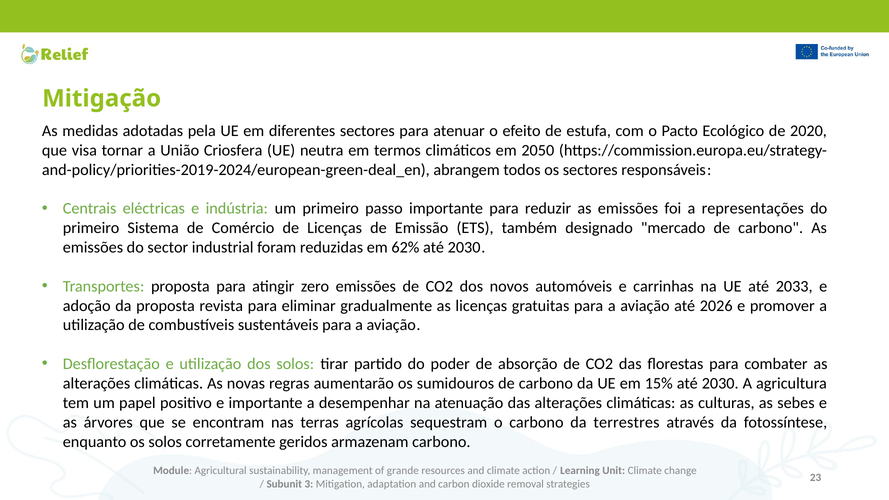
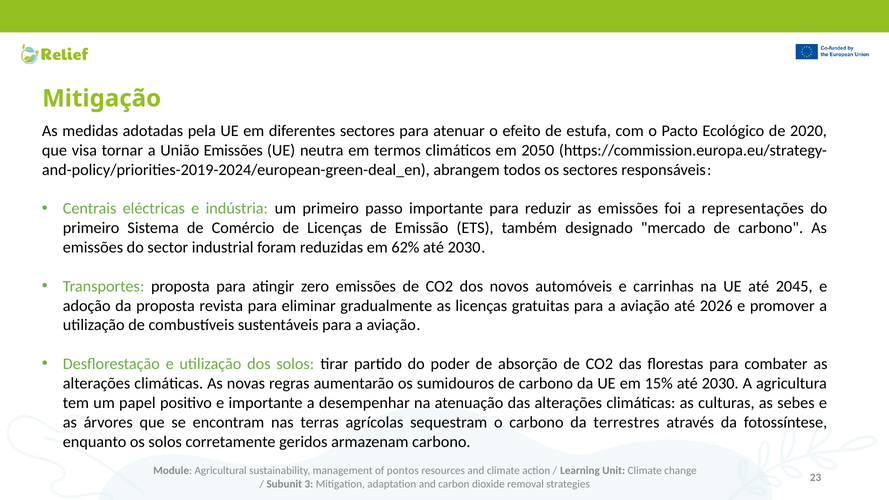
União Criosfera: Criosfera -> Emissões (233, 150)
2033: 2033 -> 2045 (794, 286)
grande: grande -> pontos (403, 471)
